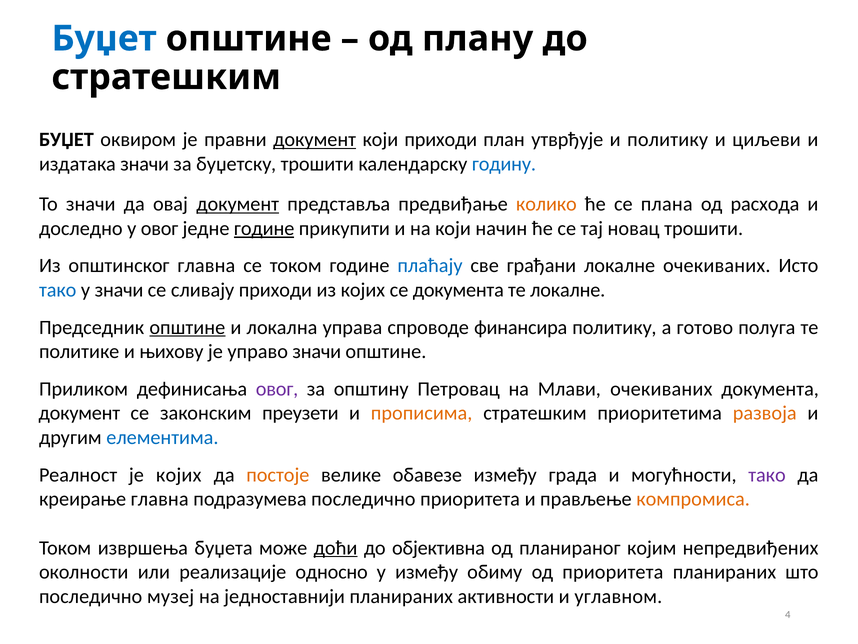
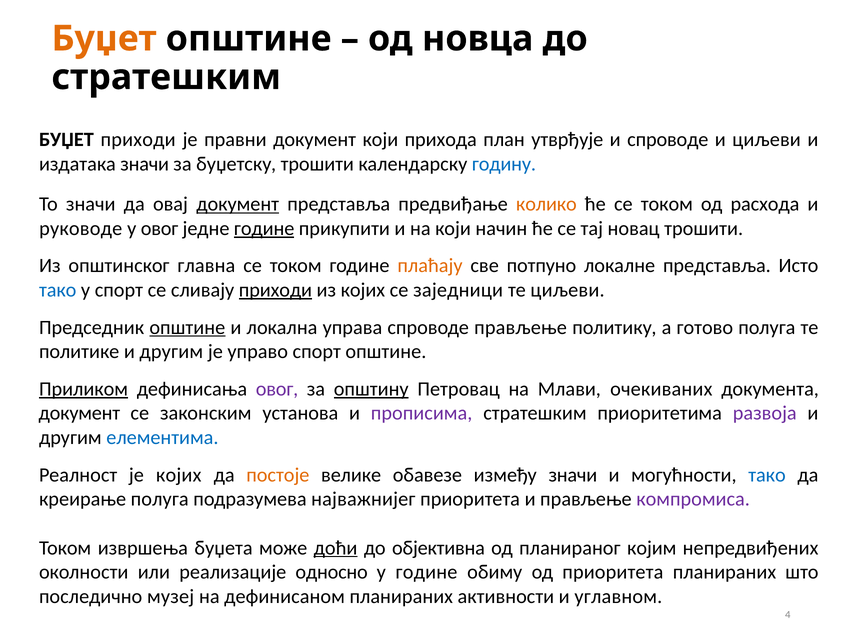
Буџет colour: blue -> orange (104, 39)
плану: плану -> новца (478, 39)
БУЏЕТ оквиром: оквиром -> приходи (138, 140)
документ underline: present -> none (315, 140)
који приходи: приходи -> прихода (441, 140)
и политику: политику -> спроводе (668, 140)
ће се плана: плана -> током (667, 204)
доследно: доследно -> руководе (81, 228)
плаћају colour: blue -> orange (430, 266)
грађани: грађани -> потпуно (541, 266)
локалне очекиваних: очекиваних -> представља (717, 266)
у значи: значи -> спорт (119, 290)
приходи underline: none -> present (275, 290)
се документа: документа -> заједници (458, 290)
те локалне: локалне -> циљеви (568, 290)
спроводе финансира: финансира -> прављење (521, 327)
политике и њихову: њихову -> другим (171, 351)
управо значи: значи -> спорт (317, 351)
Приликом underline: none -> present (84, 389)
општину underline: none -> present (371, 389)
преузети: преузети -> установа (300, 413)
прописима colour: orange -> purple (422, 413)
развоја colour: orange -> purple (765, 413)
између града: града -> значи (573, 475)
тако colour: purple -> blue (767, 475)
креирање главна: главна -> полуга (160, 499)
подразумева последично: последично -> најважнијег (363, 499)
компромиса colour: orange -> purple (693, 499)
у између: између -> године (426, 572)
једноставнији: једноставнији -> дефинисаном (285, 596)
